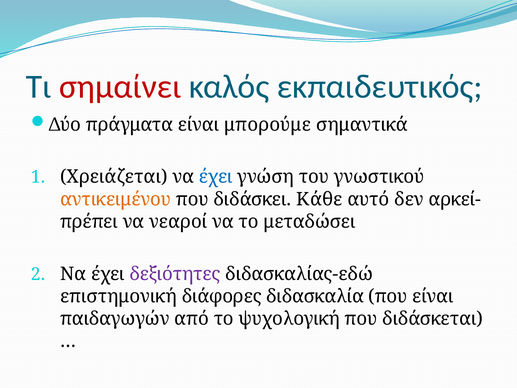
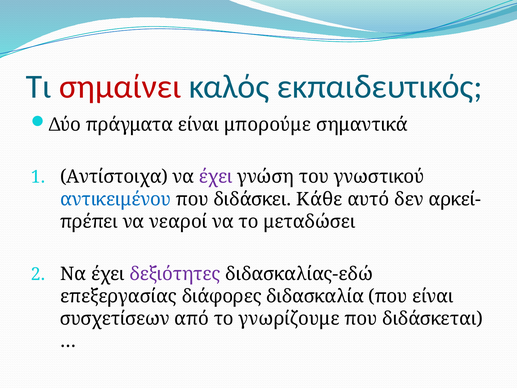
Χρειάζεται: Χρειάζεται -> Αντίστοιχα (114, 177)
έχει colour: blue -> purple (216, 177)
αντικειμένου colour: orange -> blue (116, 199)
επιστημονική: επιστημονική -> επεξεργασίας (118, 296)
παιδαγωγών: παιδαγωγών -> συσχετίσεων (115, 318)
ψυχολογική: ψυχολογική -> γνωρίζουμε (289, 318)
